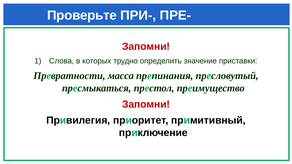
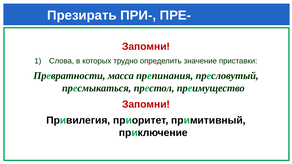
Проверьте: Проверьте -> Презирать (82, 15)
